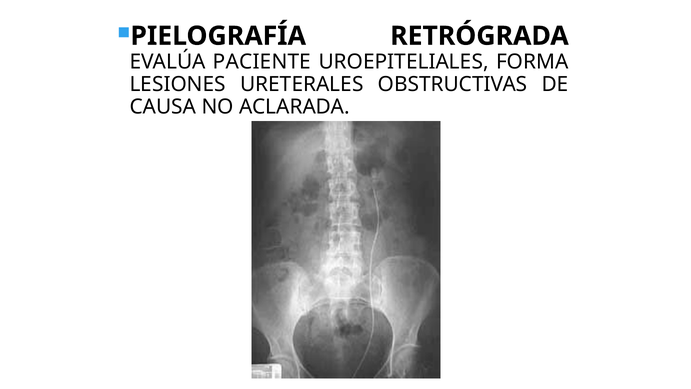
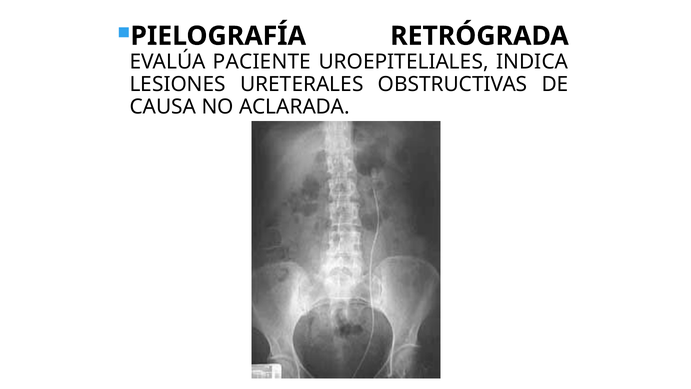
FORMA: FORMA -> INDICA (532, 62)
